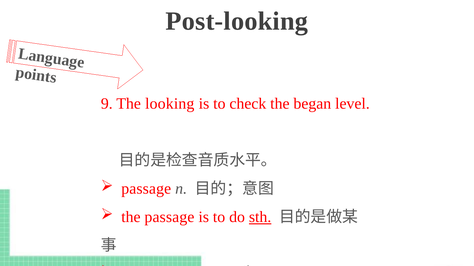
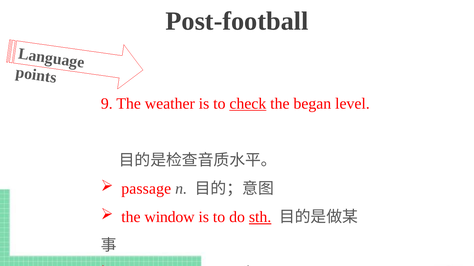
Post-looking: Post-looking -> Post-football (237, 21)
looking: looking -> weather (170, 104)
check underline: none -> present (248, 104)
the passage: passage -> window (170, 218)
